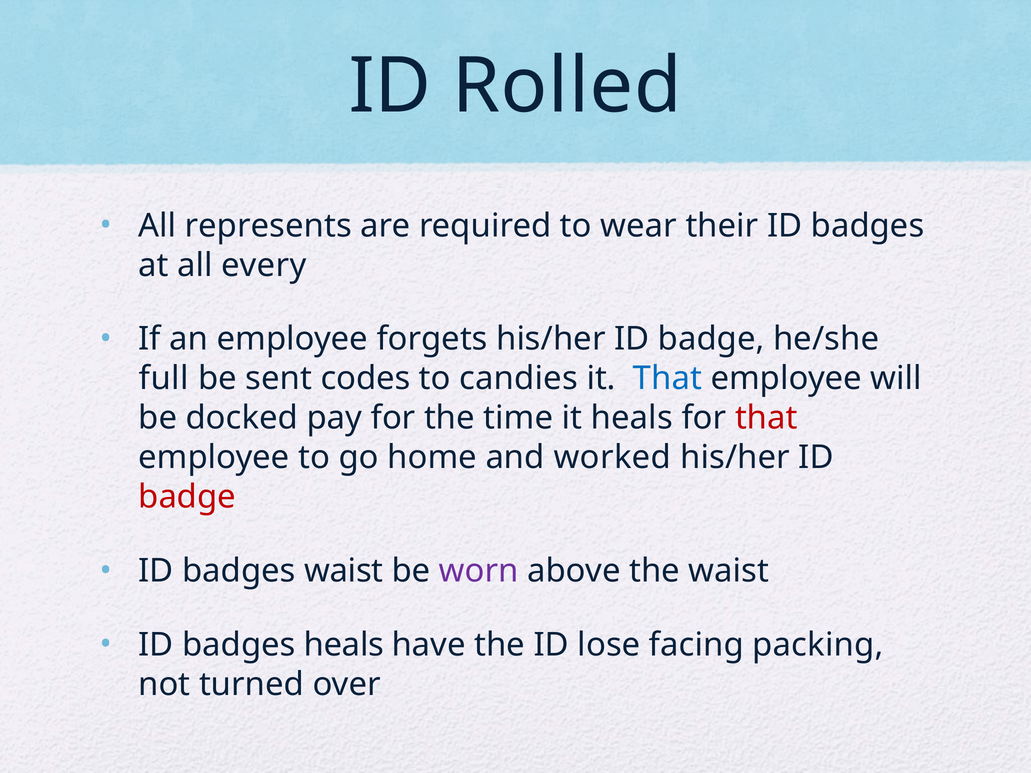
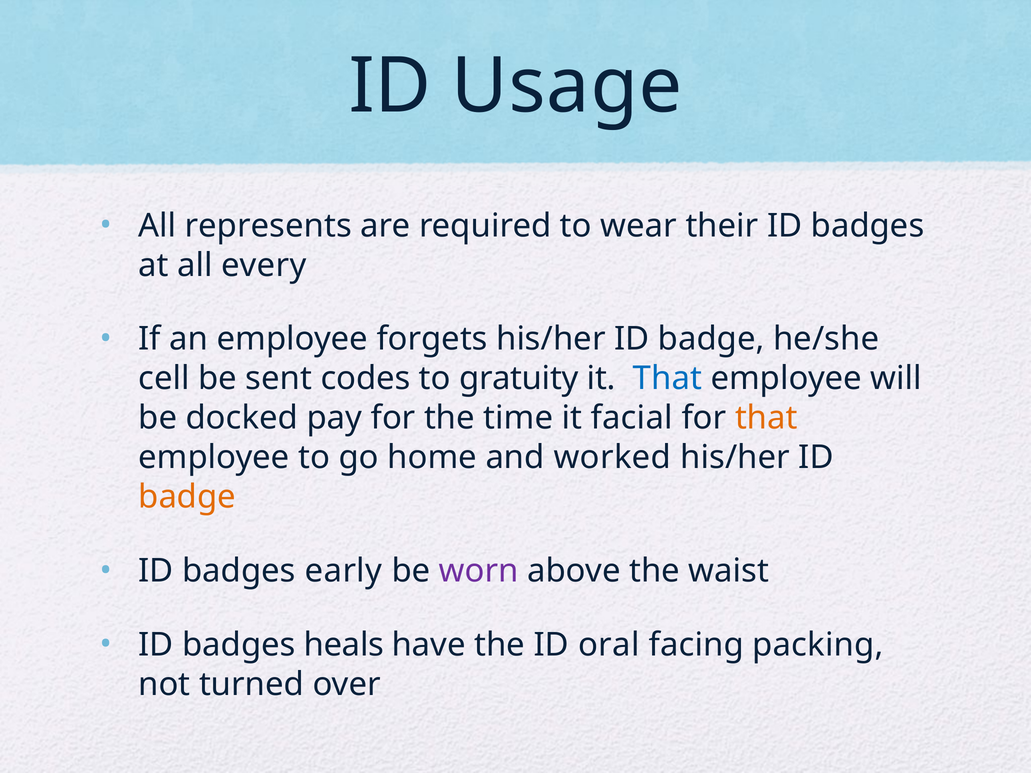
Rolled: Rolled -> Usage (567, 86)
full: full -> cell (164, 379)
candies: candies -> gratuity (519, 379)
it heals: heals -> facial (632, 418)
that colour: red -> orange (766, 418)
badge colour: red -> orange (187, 497)
badges waist: waist -> early (343, 571)
lose: lose -> oral (609, 645)
